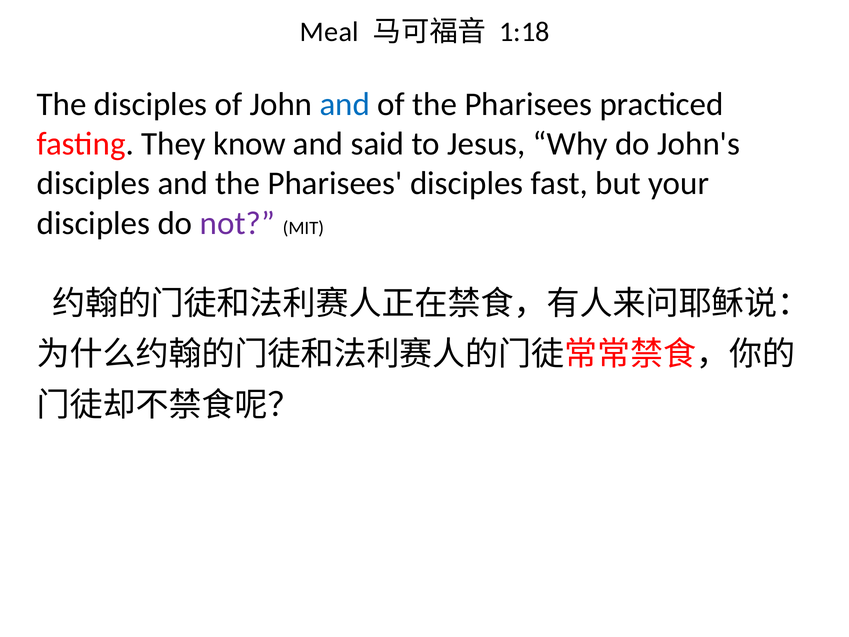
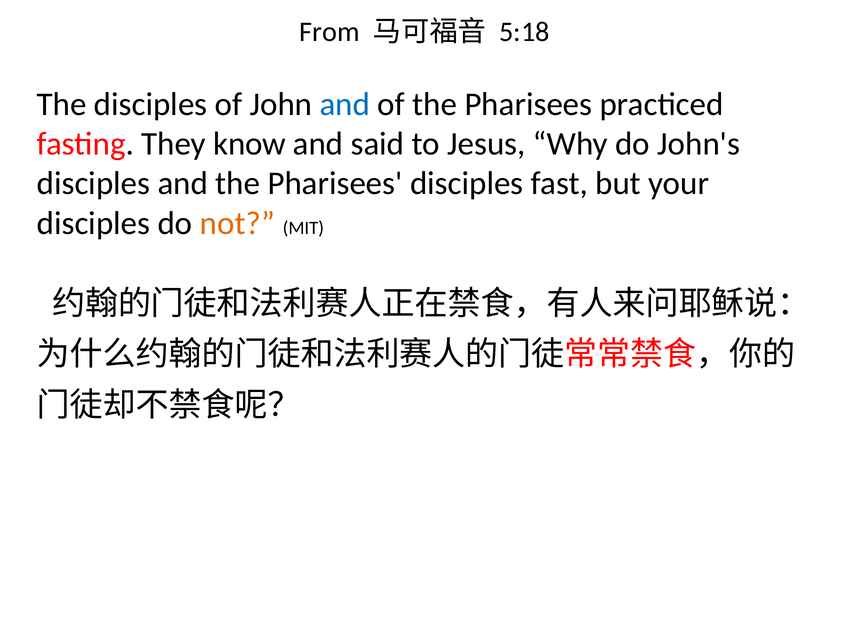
Meal: Meal -> From (330, 32)
1:18: 1:18 -> 5:18 (524, 32)
not colour: purple -> orange (237, 223)
